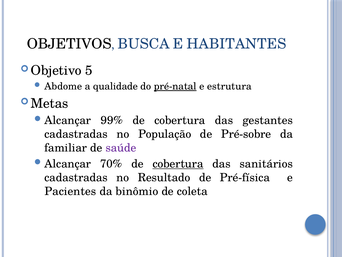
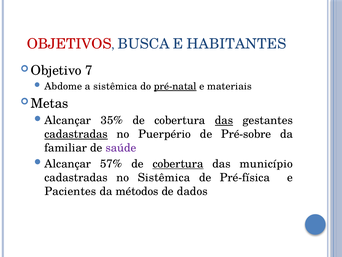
OBJETIVOS colour: black -> red (69, 44)
5: 5 -> 7 (89, 70)
a qualidade: qualidade -> sistêmica (115, 86)
estrutura: estrutura -> materiais (229, 86)
99%: 99% -> 35% (112, 120)
das underline: none -> present (224, 120)
cadastradas underline: none -> present (76, 134)
População: População -> Puerpério (165, 134)
70%: 70% -> 57% (111, 164)
sanitários: sanitários -> município (266, 164)
no Resultado: Resultado -> Sistêmica (164, 177)
binômio: binômio -> métodos (137, 191)
coleta: coleta -> dados (192, 191)
